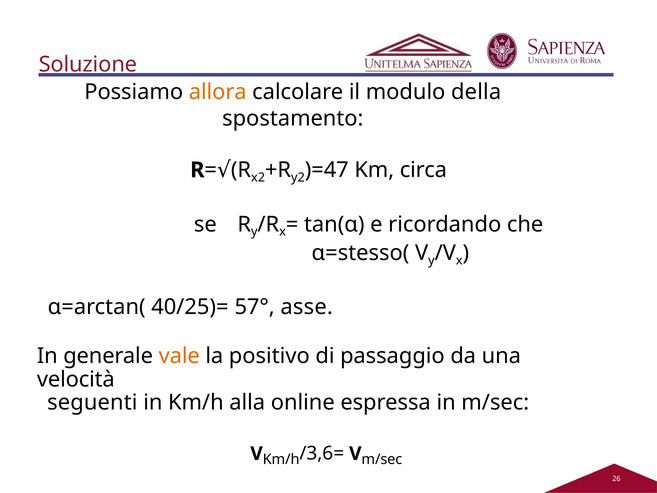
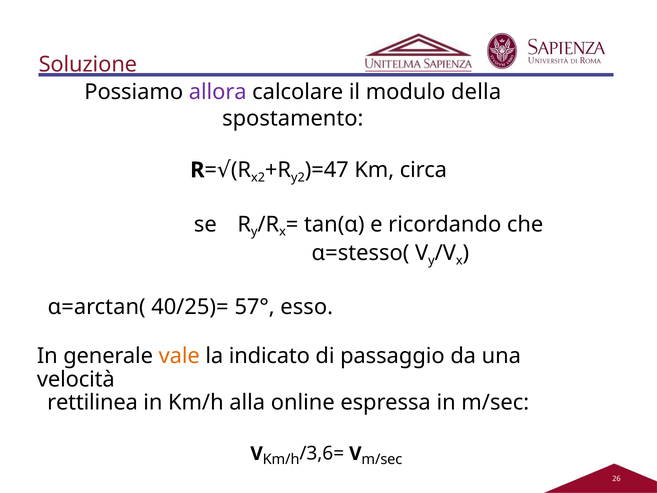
allora colour: orange -> purple (218, 92)
asse: asse -> esso (307, 307)
positivo: positivo -> indicato (269, 356)
seguenti: seguenti -> rettilinea (93, 402)
